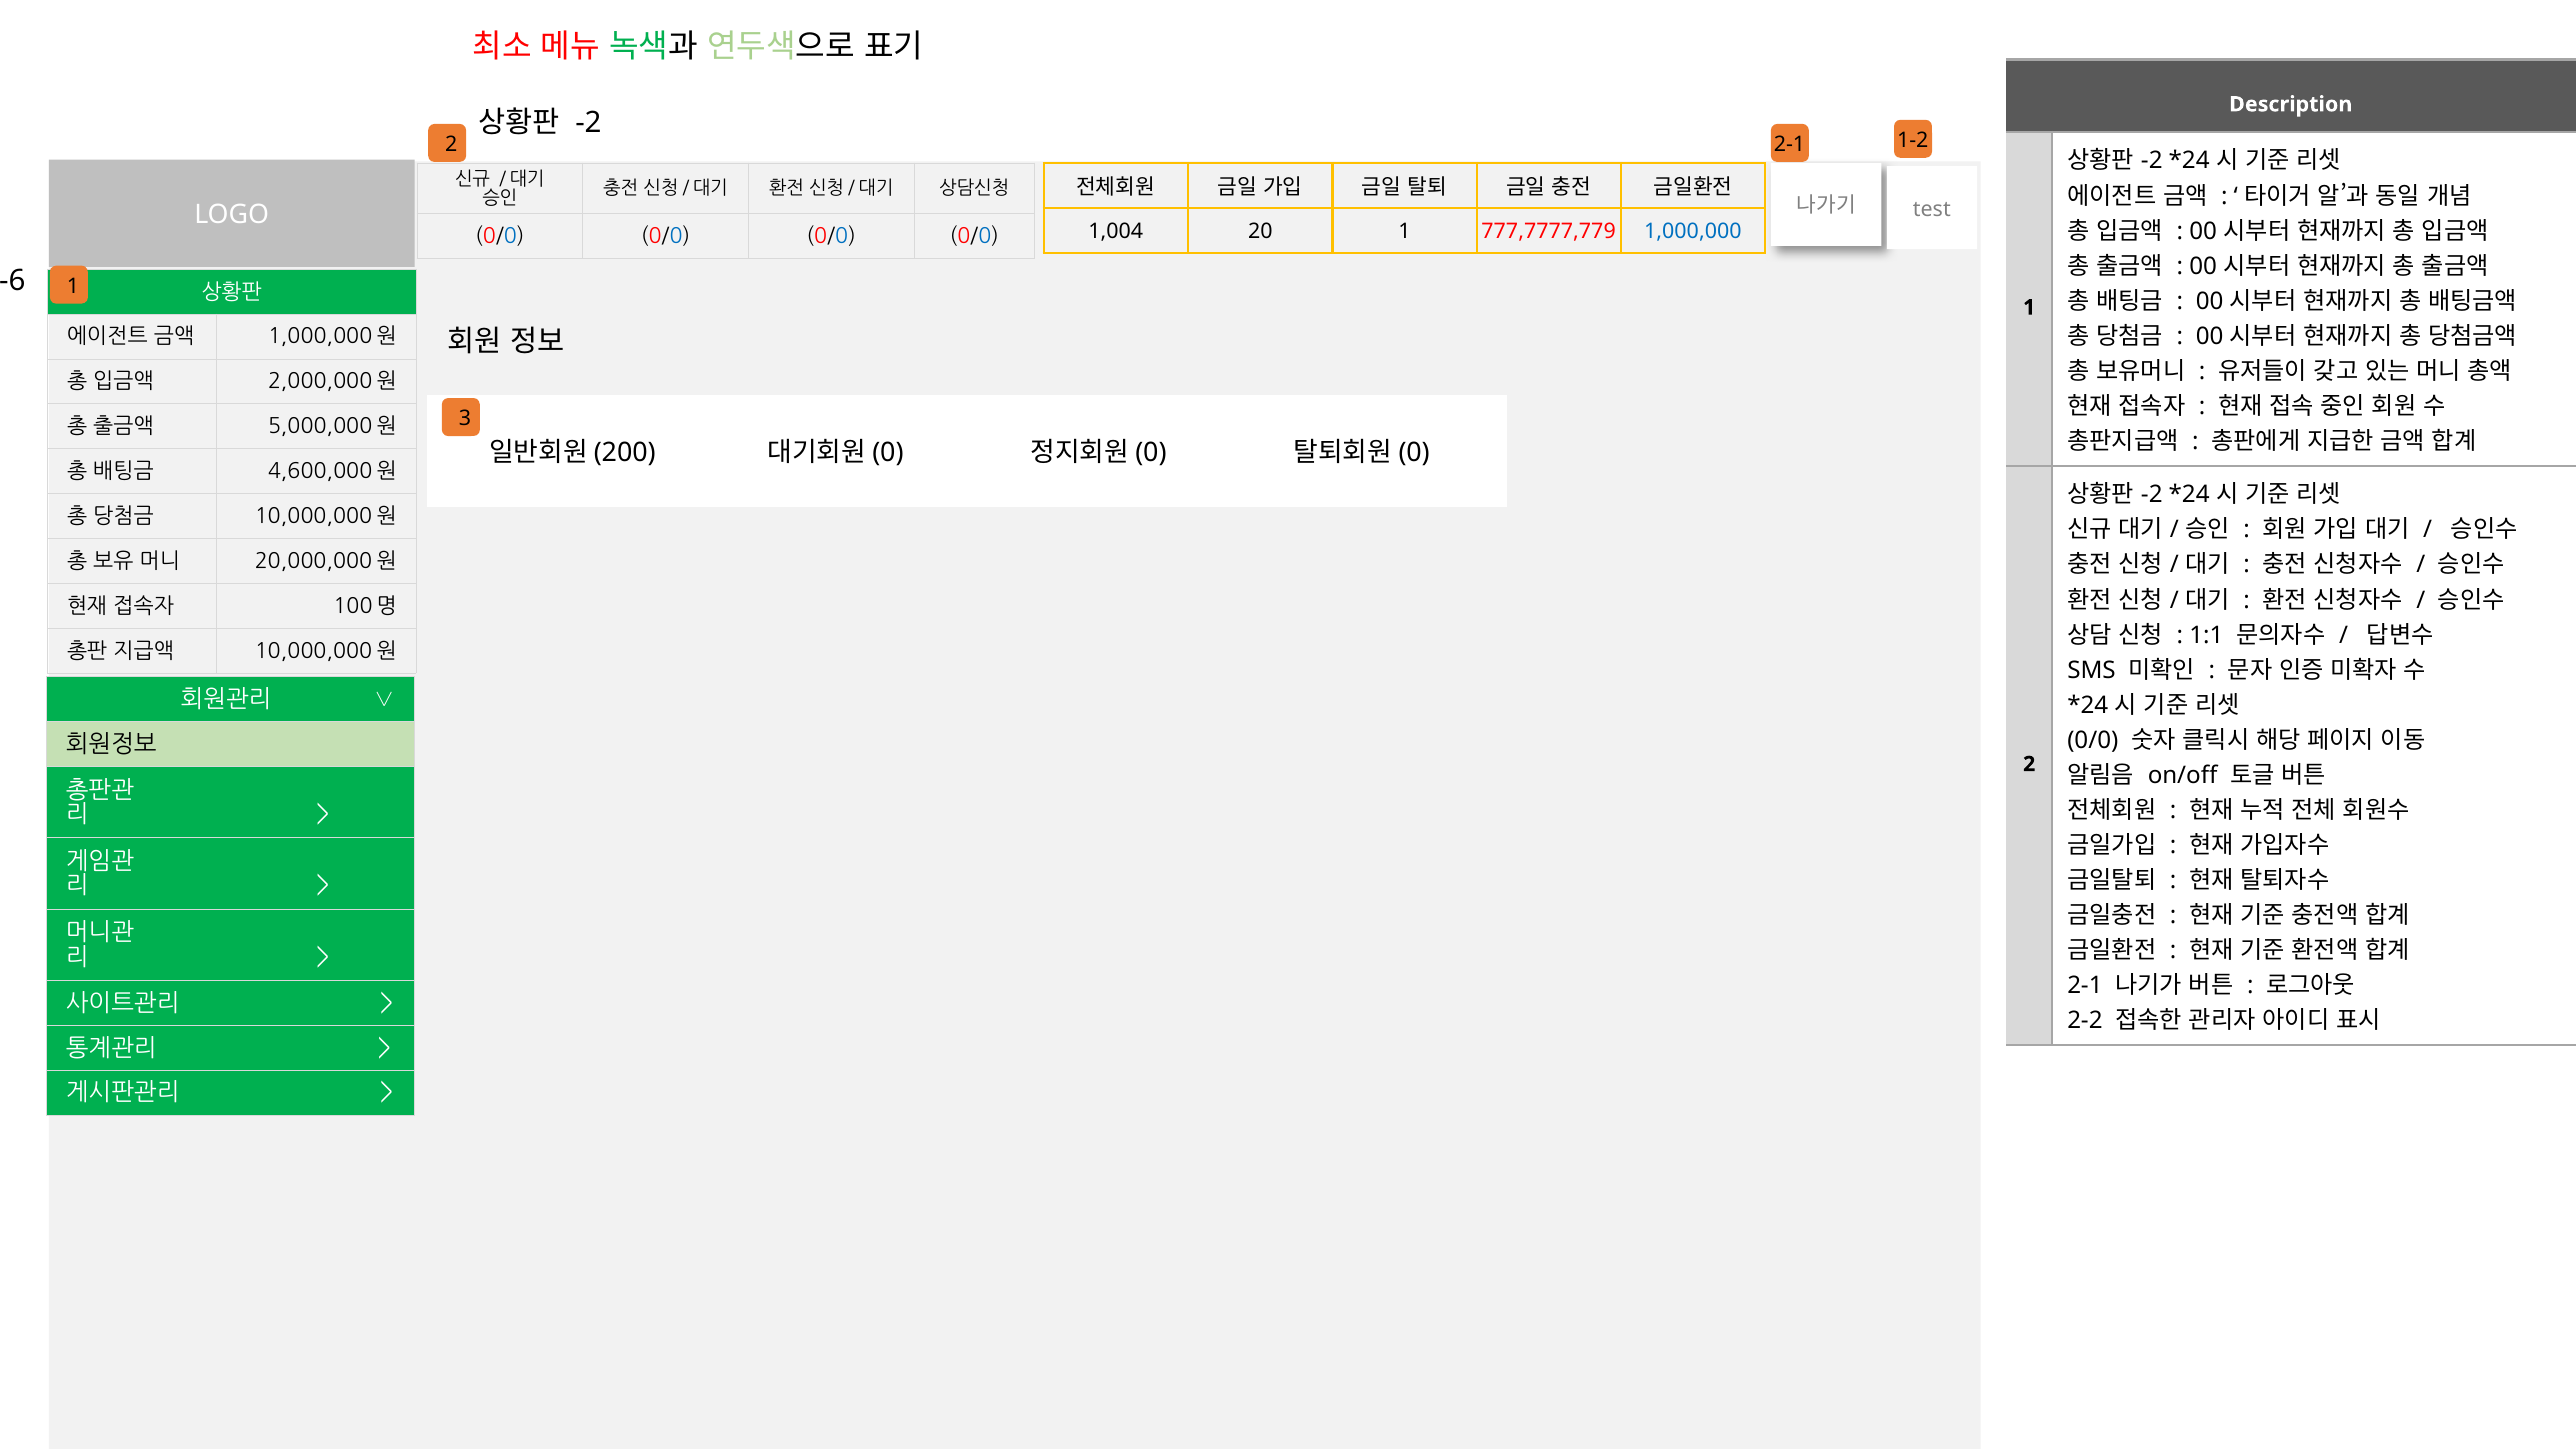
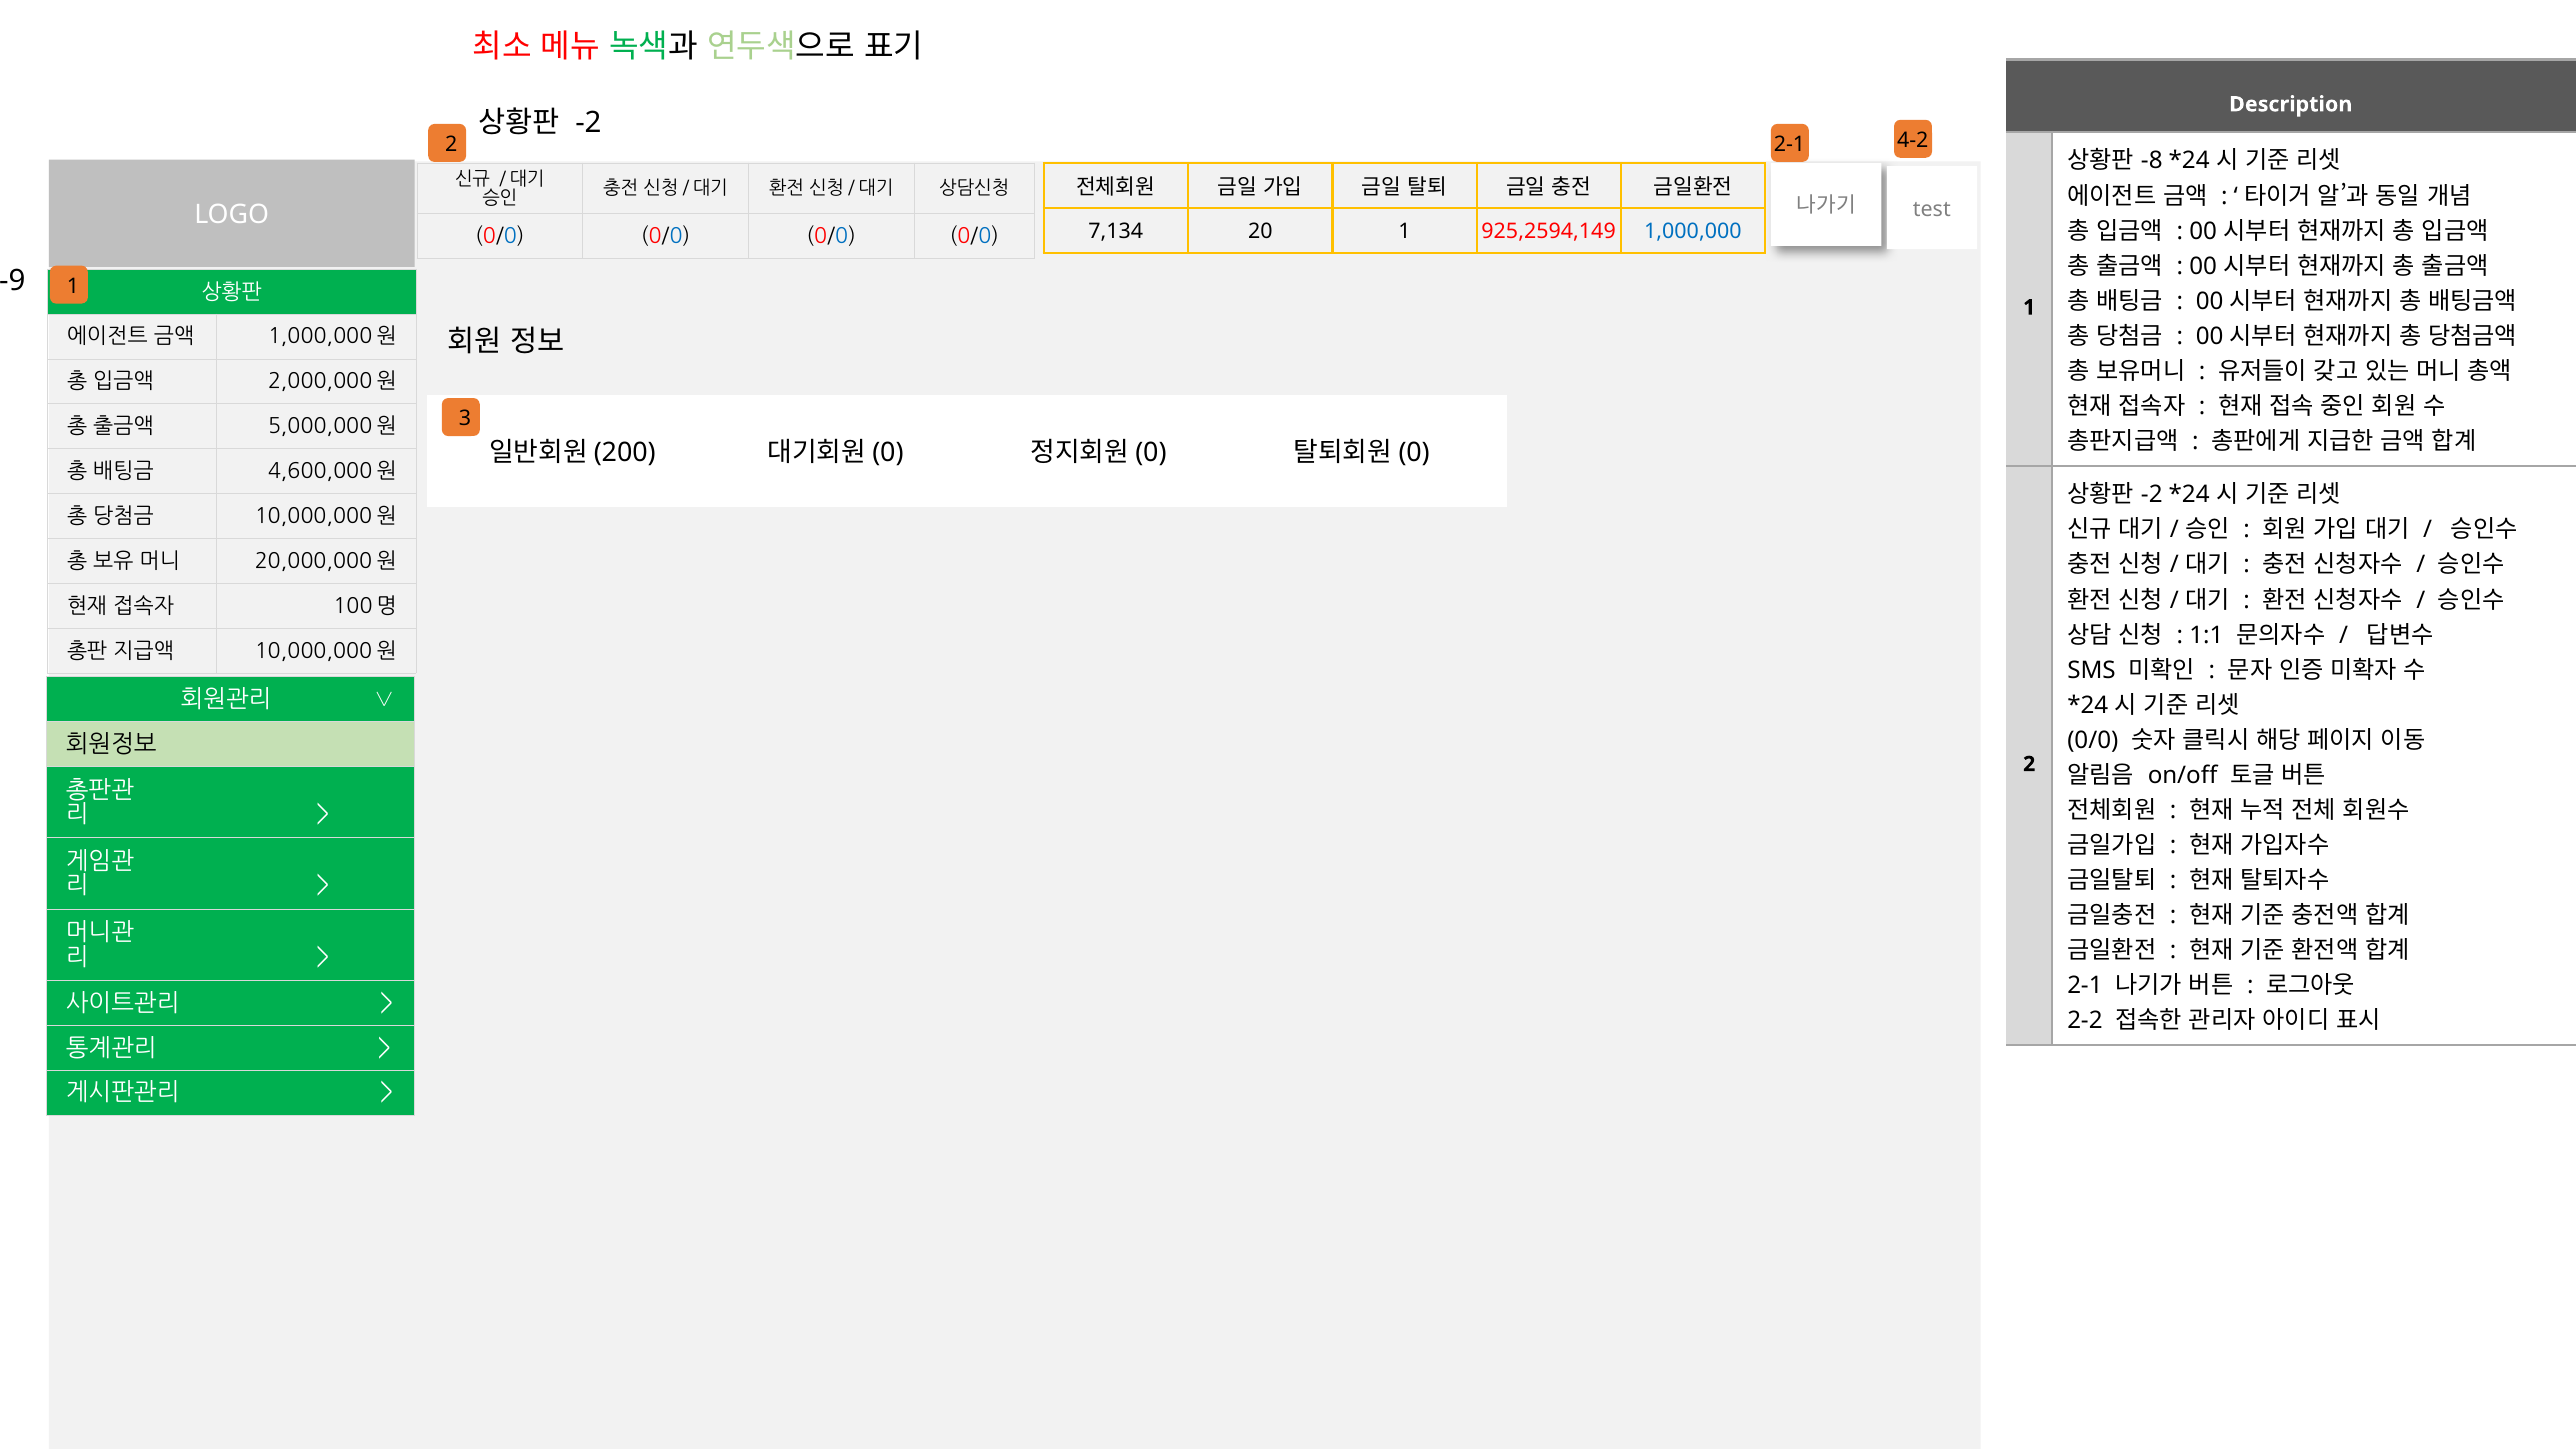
1-2: 1-2 -> 4-2 (1913, 140)
-2: -2 -> -8 (2152, 161)
1,004: 1,004 -> 7,134 (1116, 232)
777,7777,779: 777,7777,779 -> 925,2594,149 (1549, 232)
-6: -6 -> -9 (12, 281)
